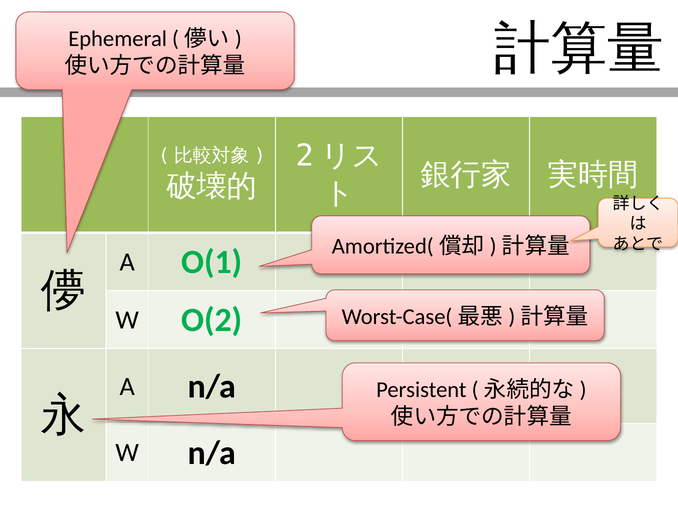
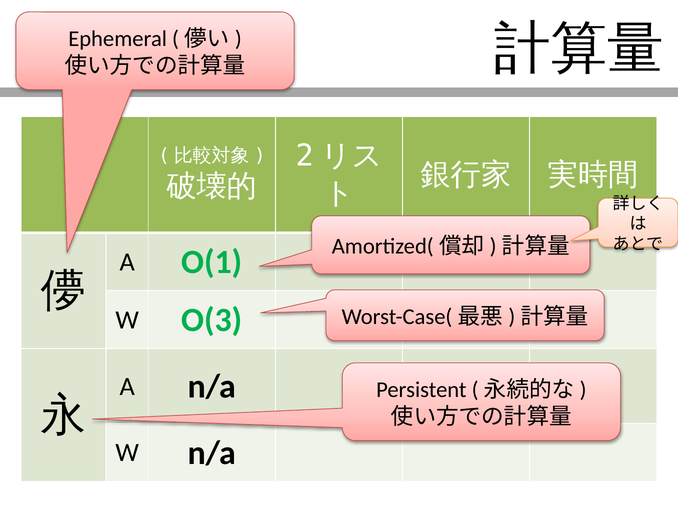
O(2: O(2 -> O(3 (212, 320)
